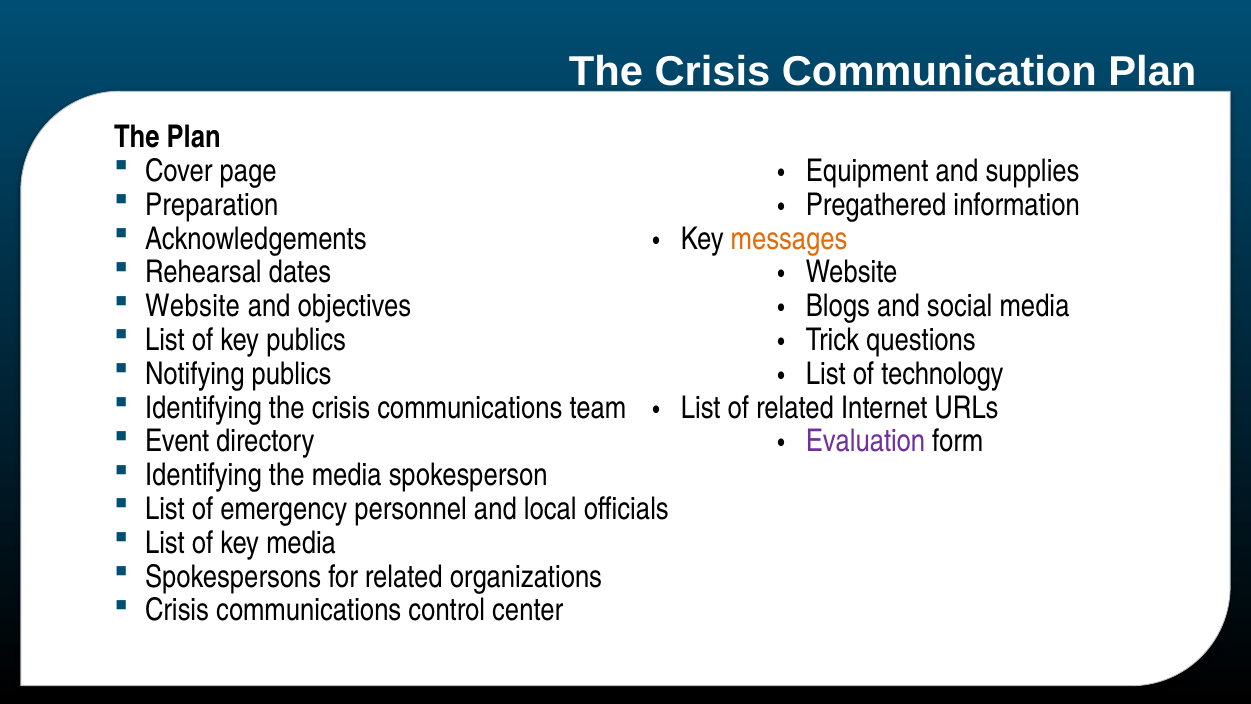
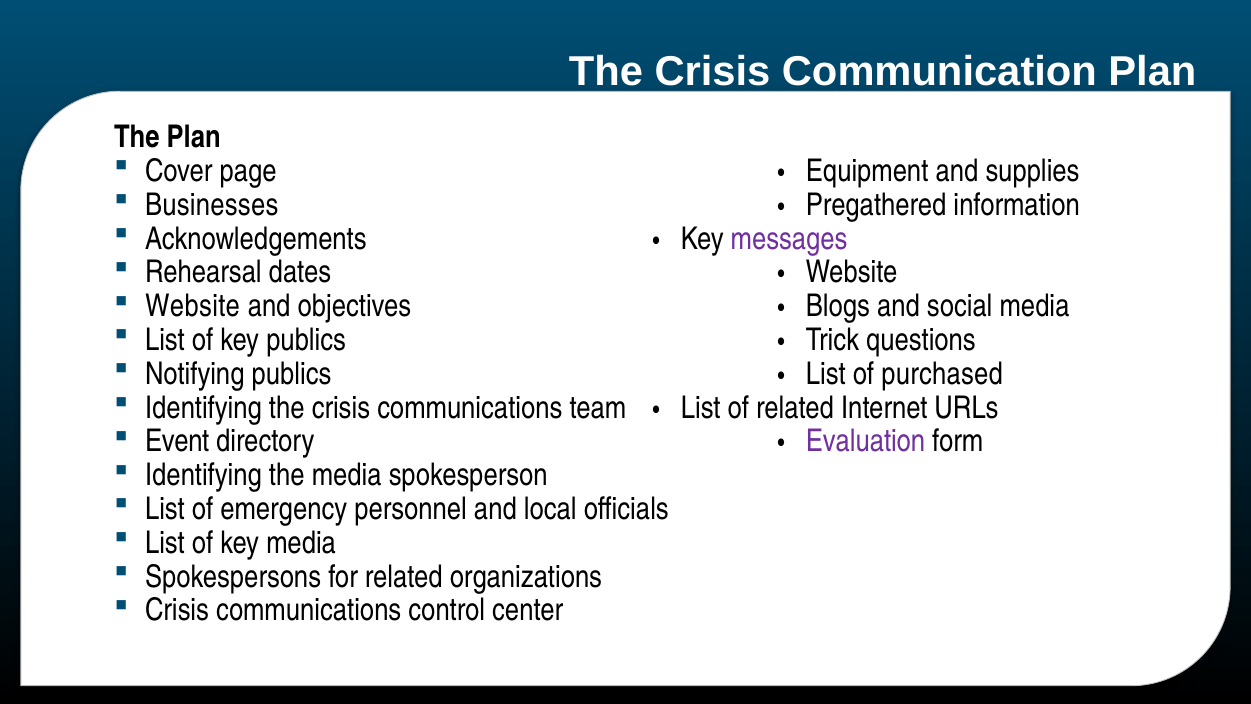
Preparation: Preparation -> Businesses (212, 205)
messages colour: orange -> purple (789, 239)
technology: technology -> purchased (942, 374)
